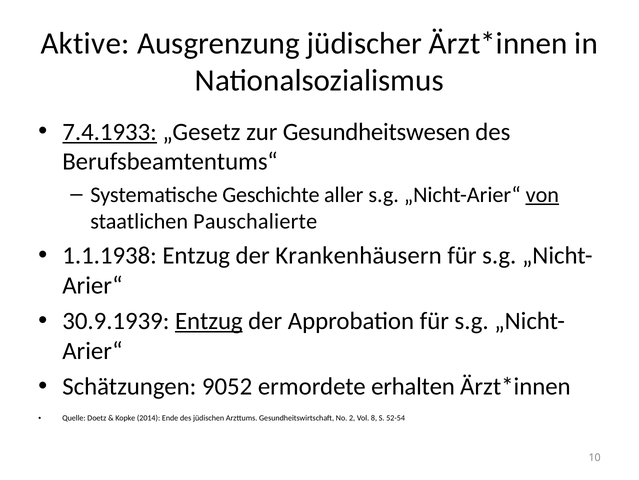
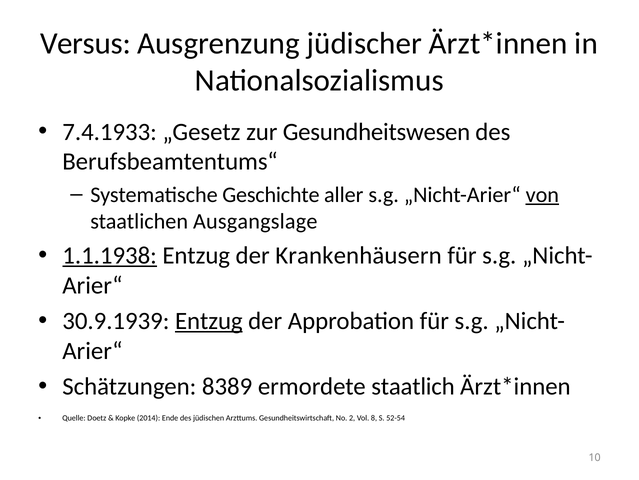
Aktive: Aktive -> Versus (86, 43)
7.4.1933 underline: present -> none (110, 132)
Pauschalierte: Pauschalierte -> Ausgangslage (255, 221)
1.1.1938 underline: none -> present (110, 255)
9052: 9052 -> 8389 (227, 386)
erhalten: erhalten -> staatlich (413, 386)
